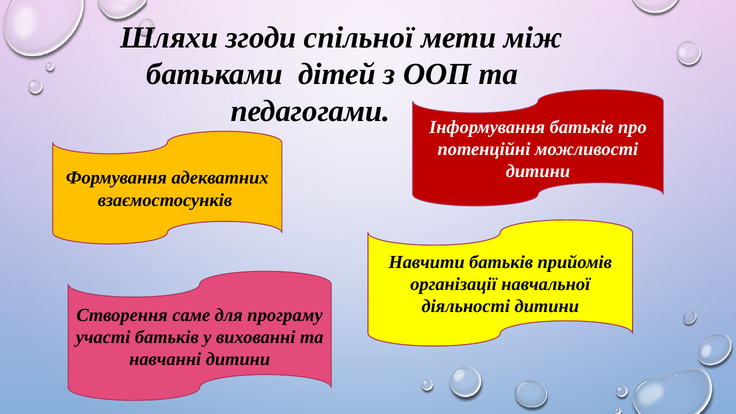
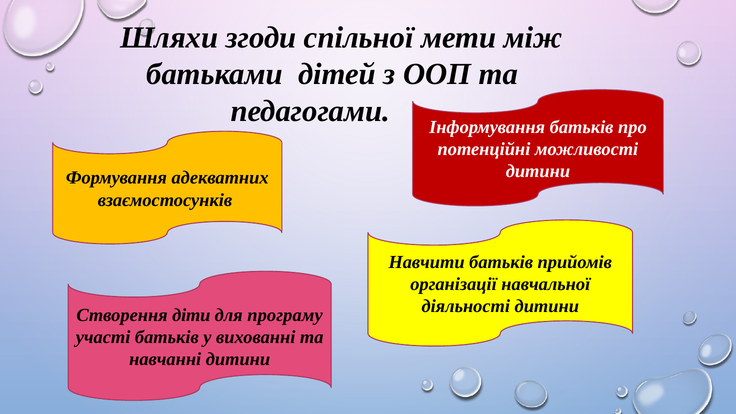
саме: саме -> діти (191, 315)
